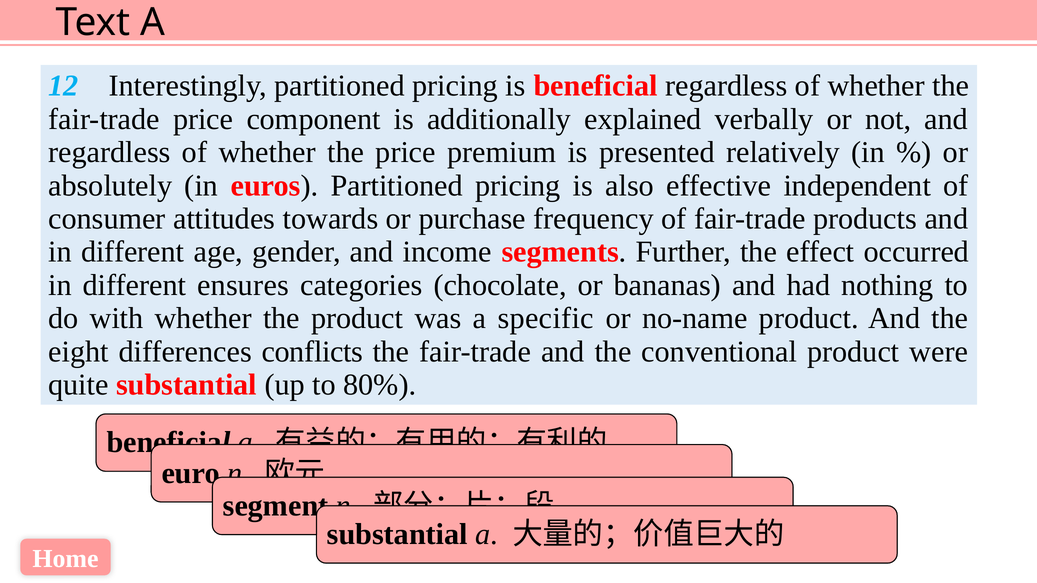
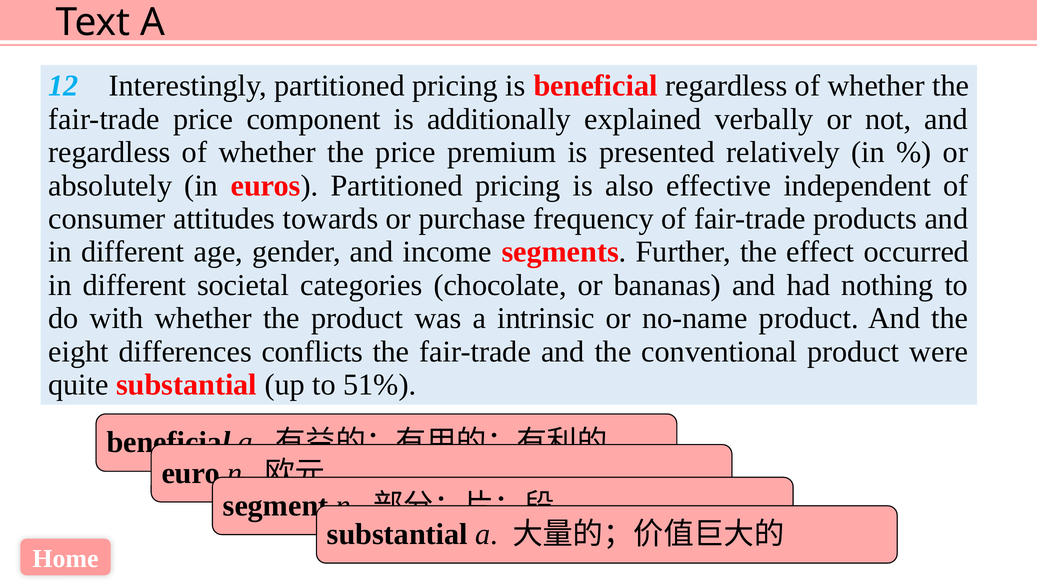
ensures: ensures -> societal (243, 285)
specific: specific -> intrinsic (546, 318)
80%: 80% -> 51% (380, 385)
